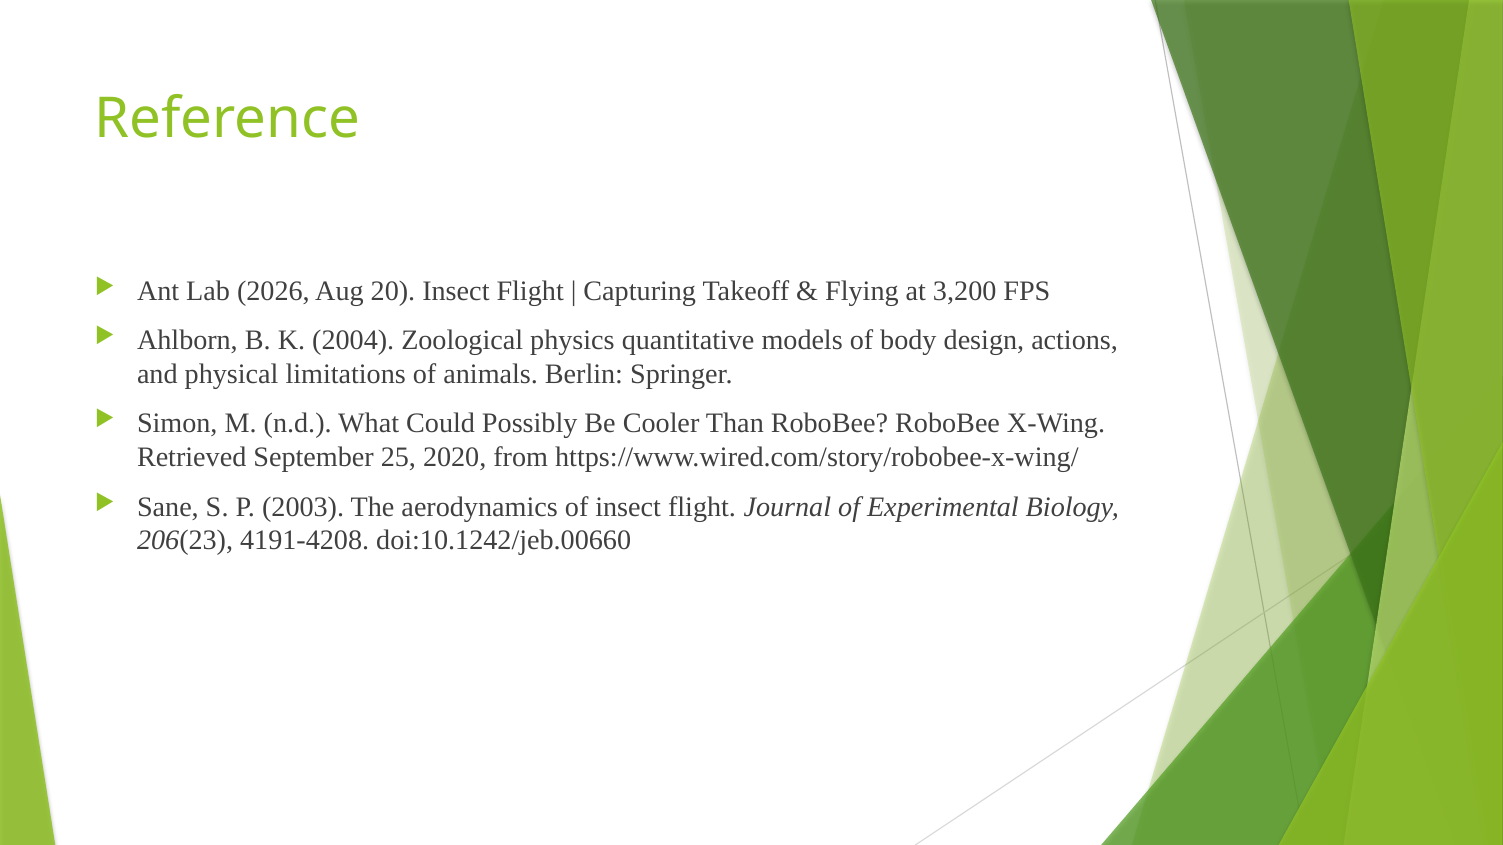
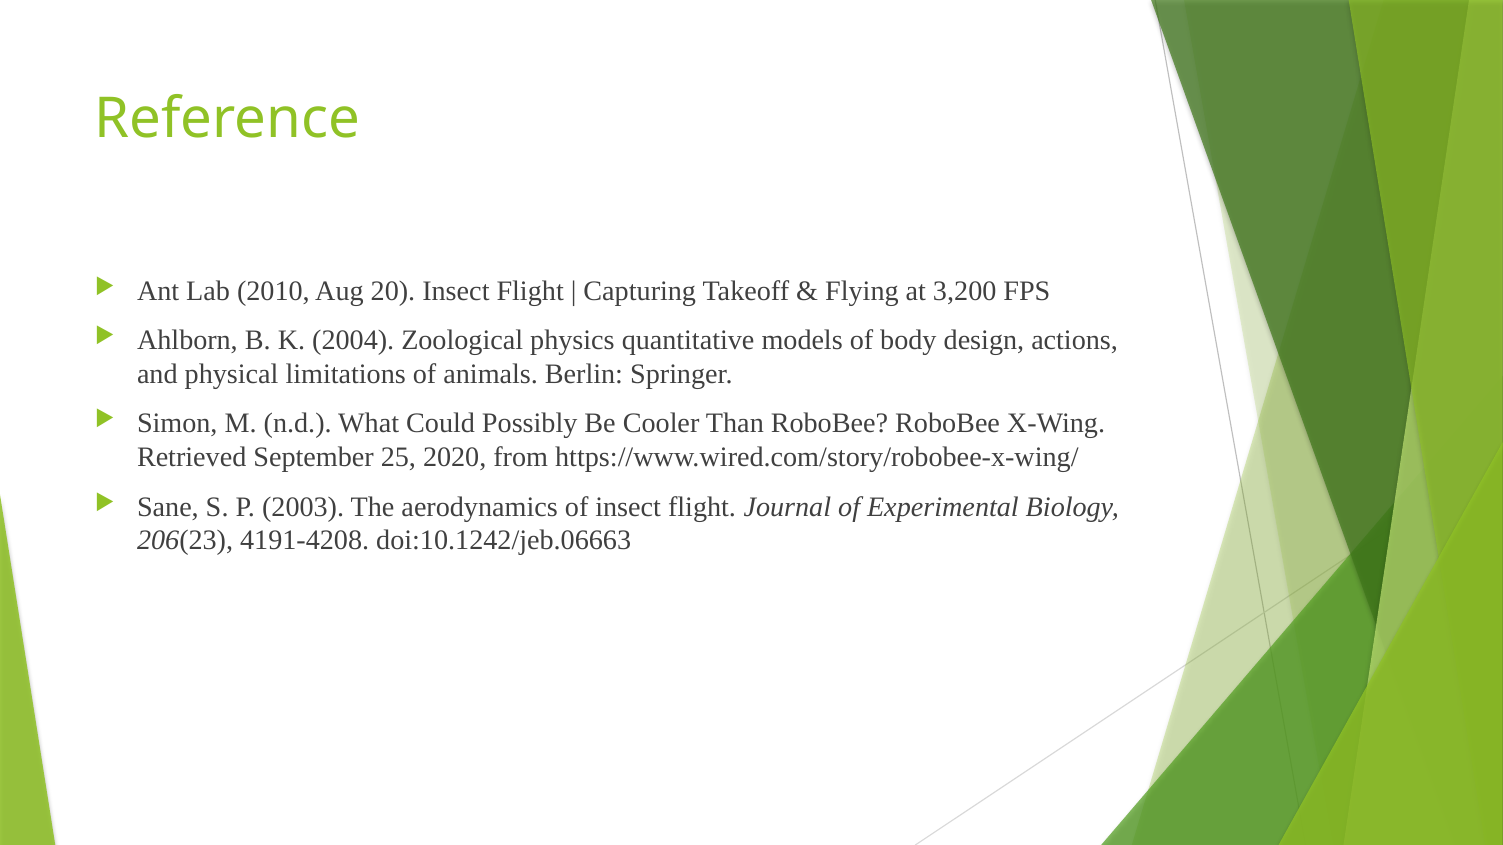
2026: 2026 -> 2010 (273, 291)
doi:10.1242/jeb.00660: doi:10.1242/jeb.00660 -> doi:10.1242/jeb.06663 (504, 541)
